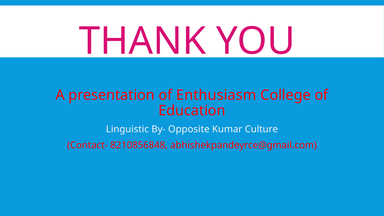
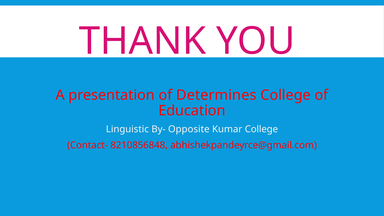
Enthusiasm: Enthusiasm -> Determines (216, 95)
Kumar Culture: Culture -> College (261, 129)
